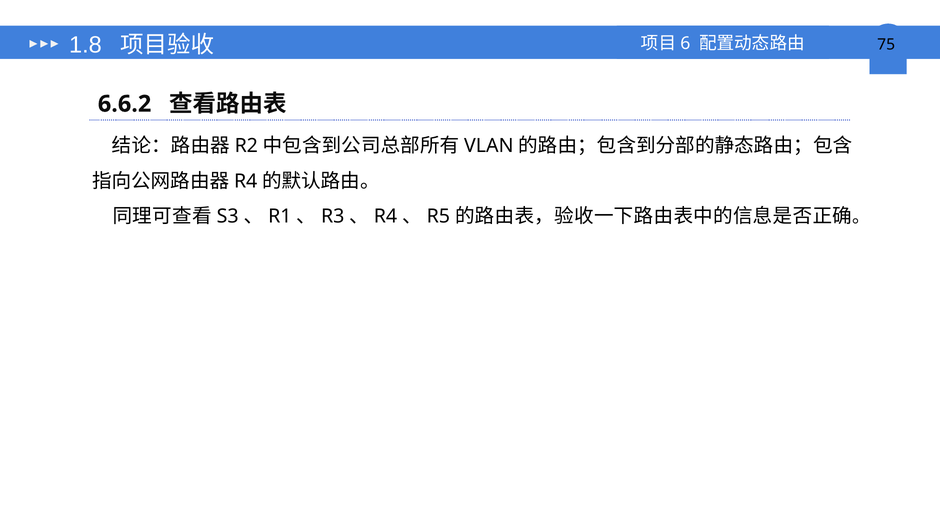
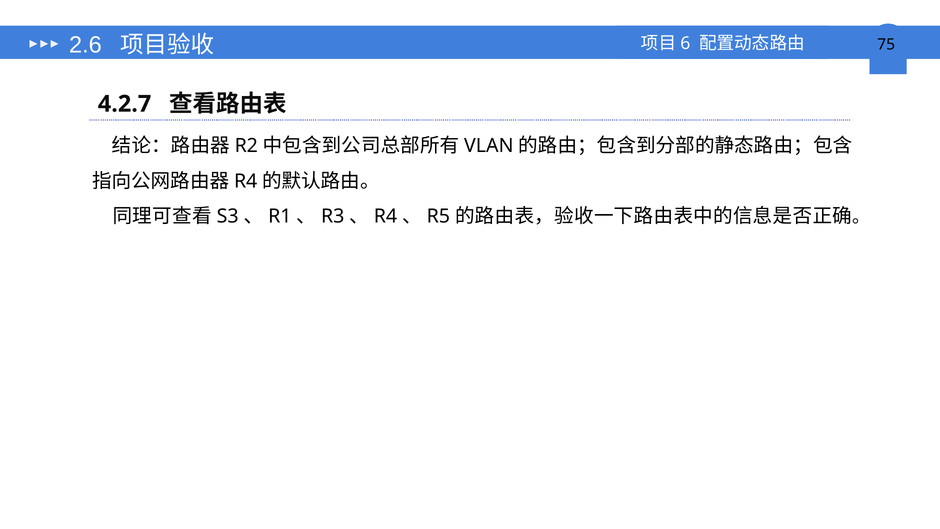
1.8: 1.8 -> 2.6 (85, 45)
6.6.2: 6.6.2 -> 4.2.7 (125, 104)
